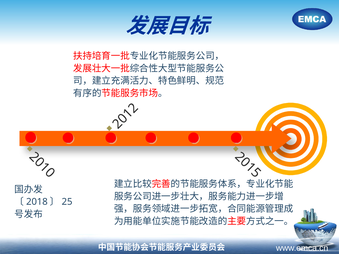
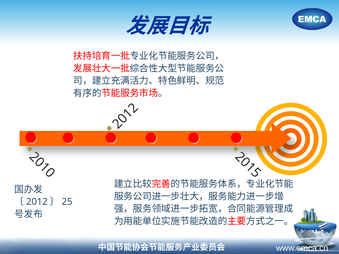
2018: 2018 -> 2012 (37, 202)
